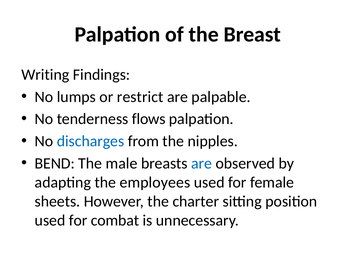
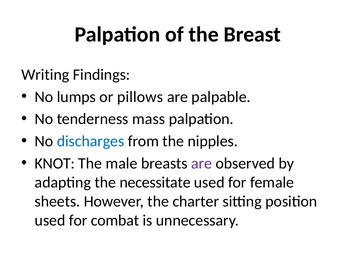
restrict: restrict -> pillows (140, 97)
flows: flows -> mass (149, 119)
BEND: BEND -> KNOT (55, 163)
are colour: blue -> purple (202, 163)
employees: employees -> necessitate (155, 182)
